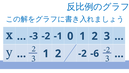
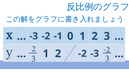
-2 -6: -6 -> -3 (95, 53)
